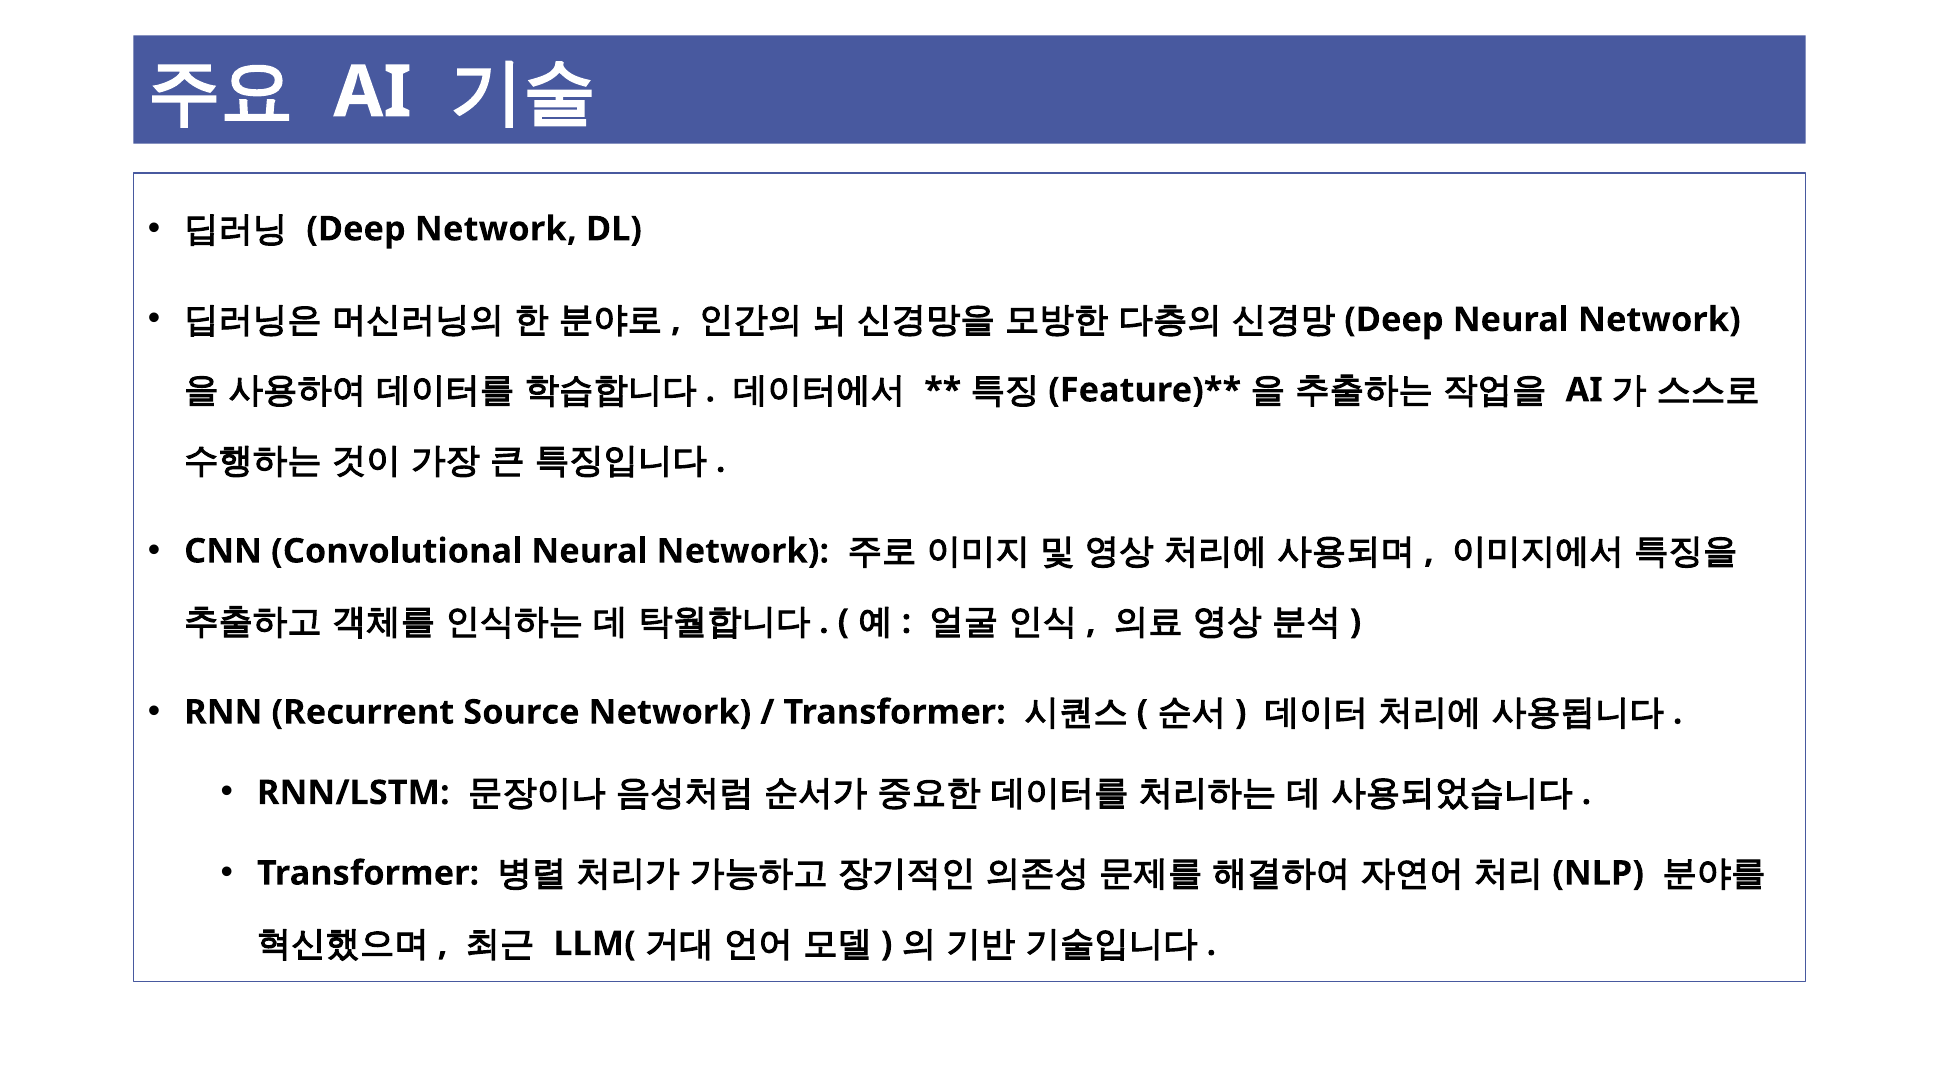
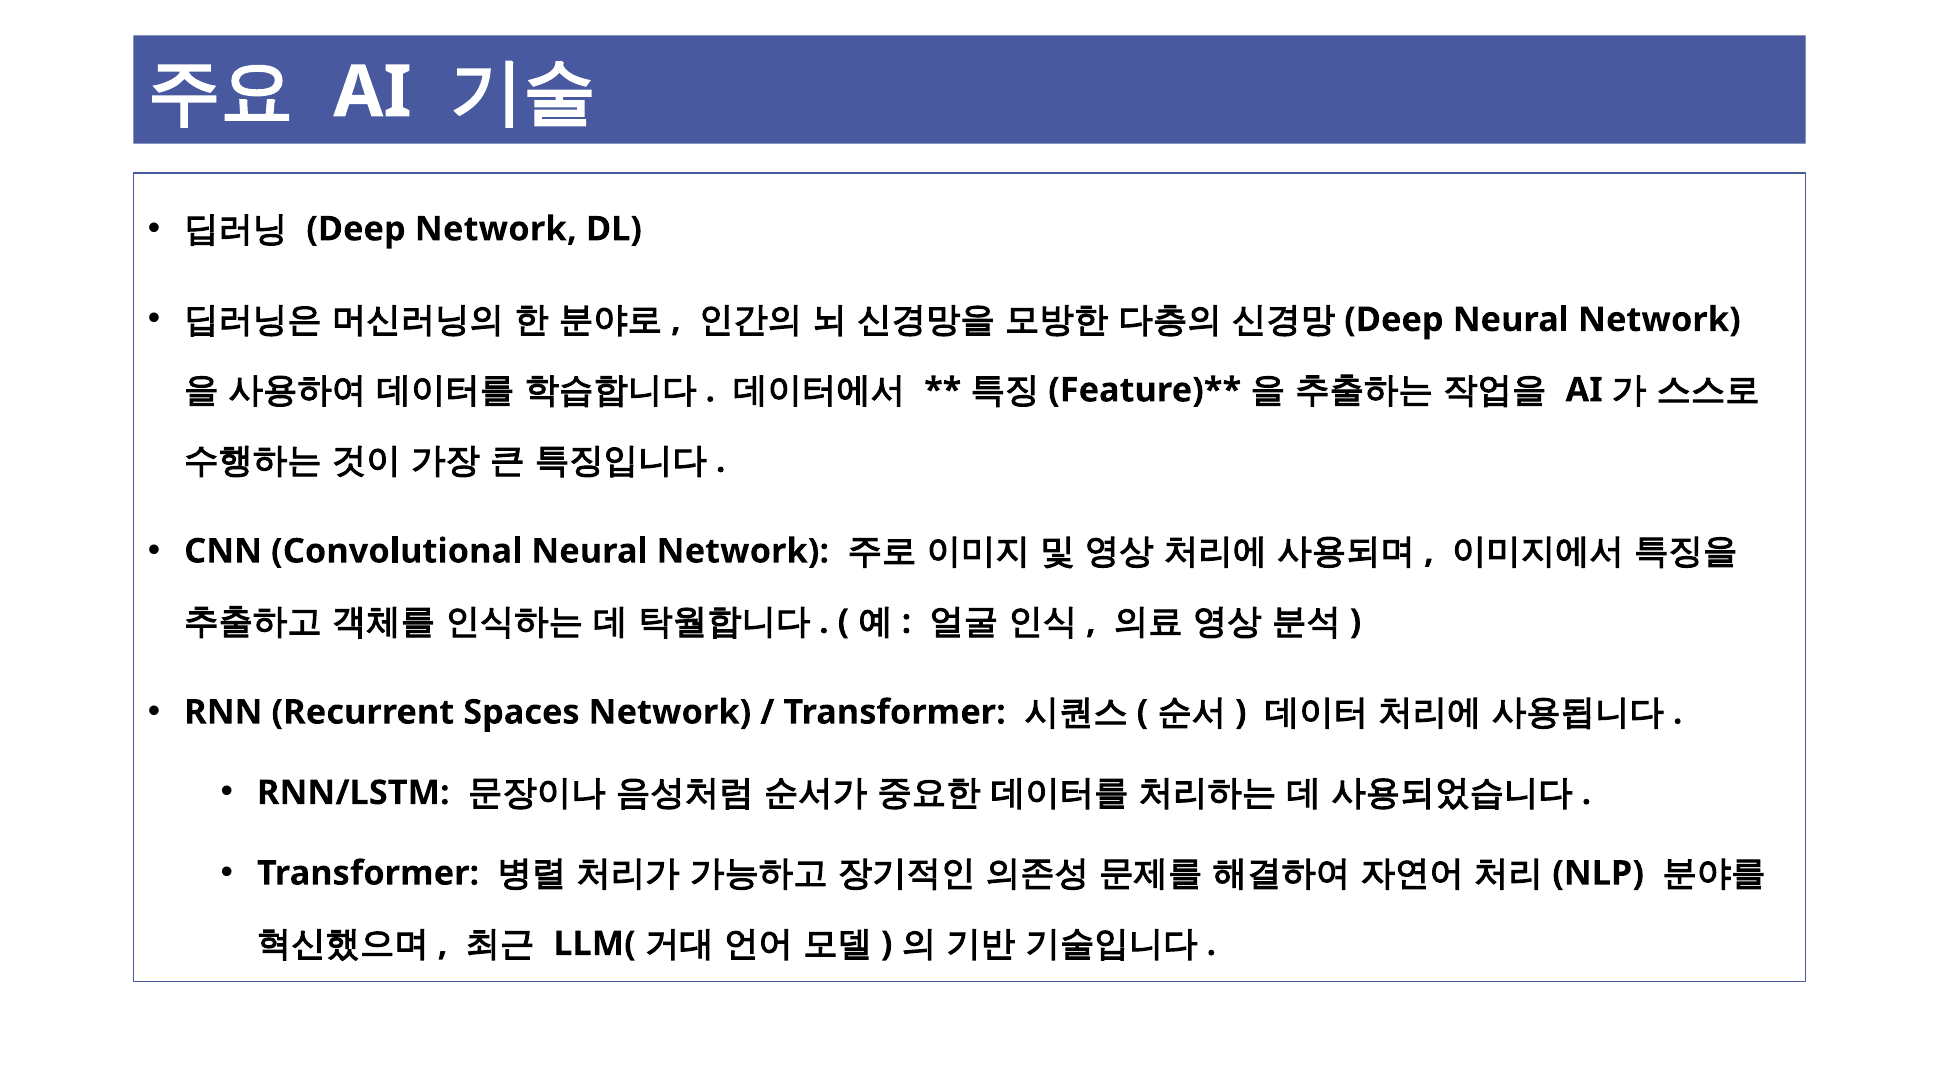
Source: Source -> Spaces (521, 713)
